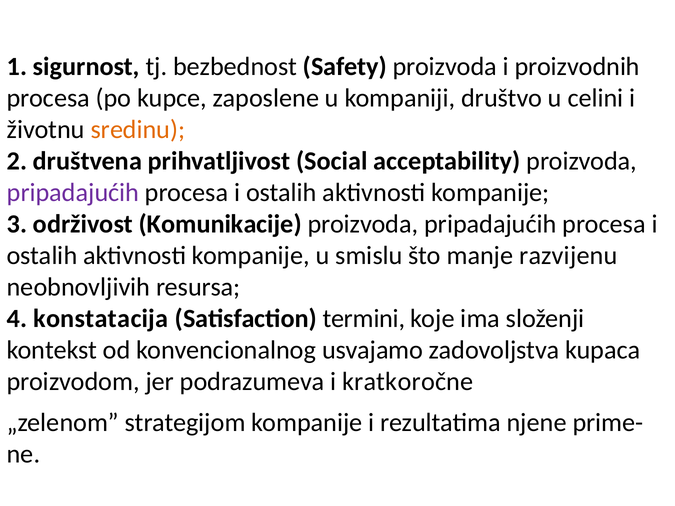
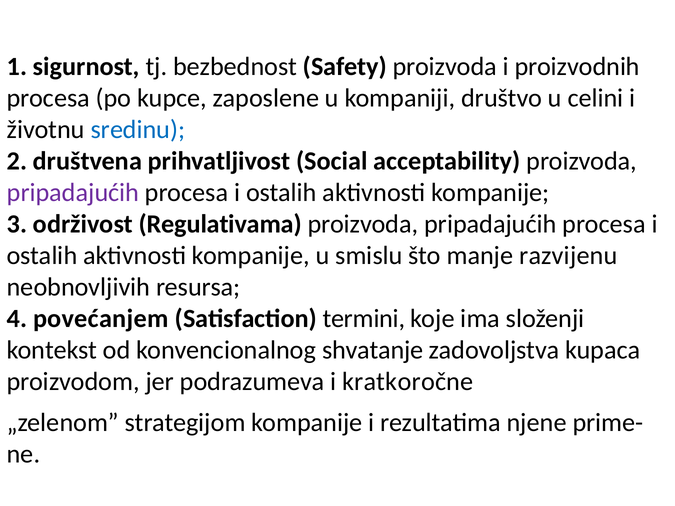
sredinu colour: orange -> blue (138, 129)
Komunikacije: Komunikacije -> Regulativama (220, 224)
konstatacija: konstatacija -> povećanjem (101, 319)
usvajamo: usvajamo -> shvatanje (373, 350)
